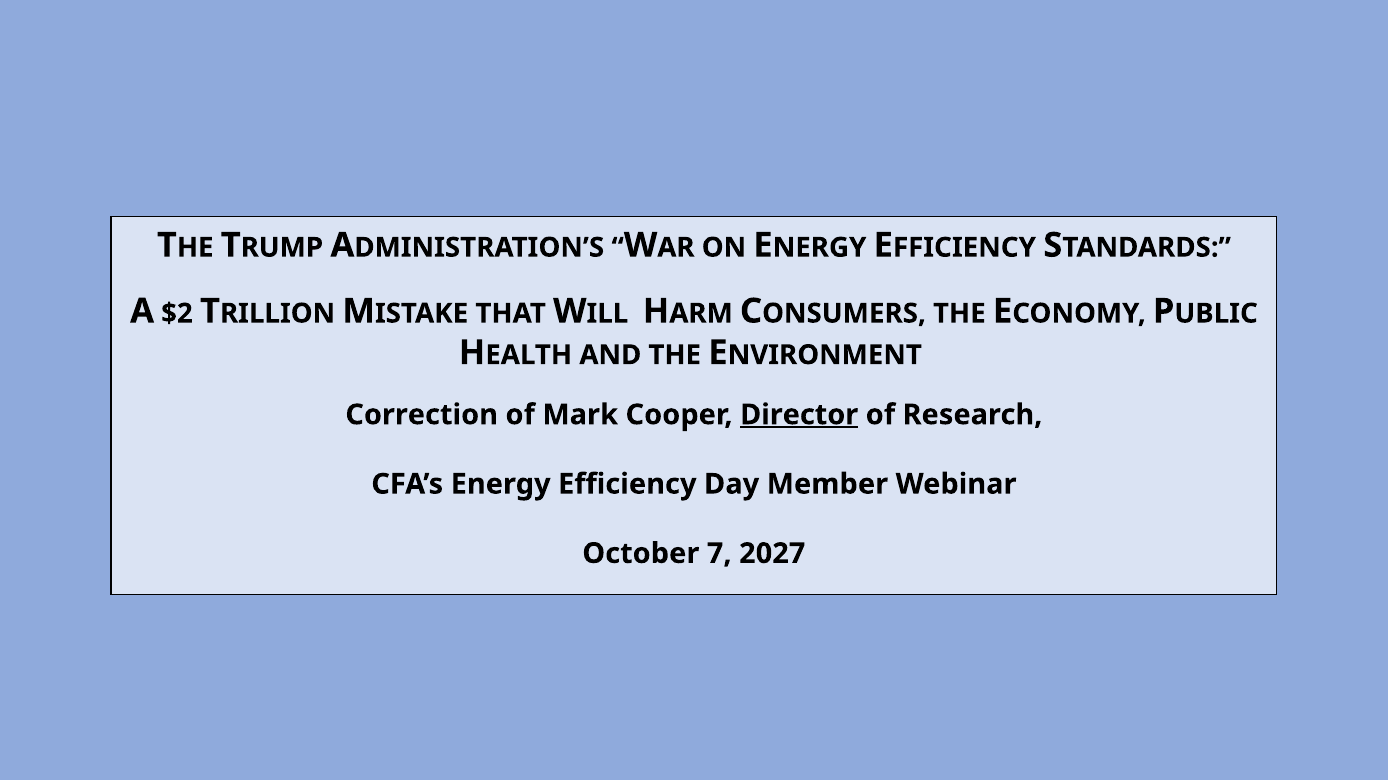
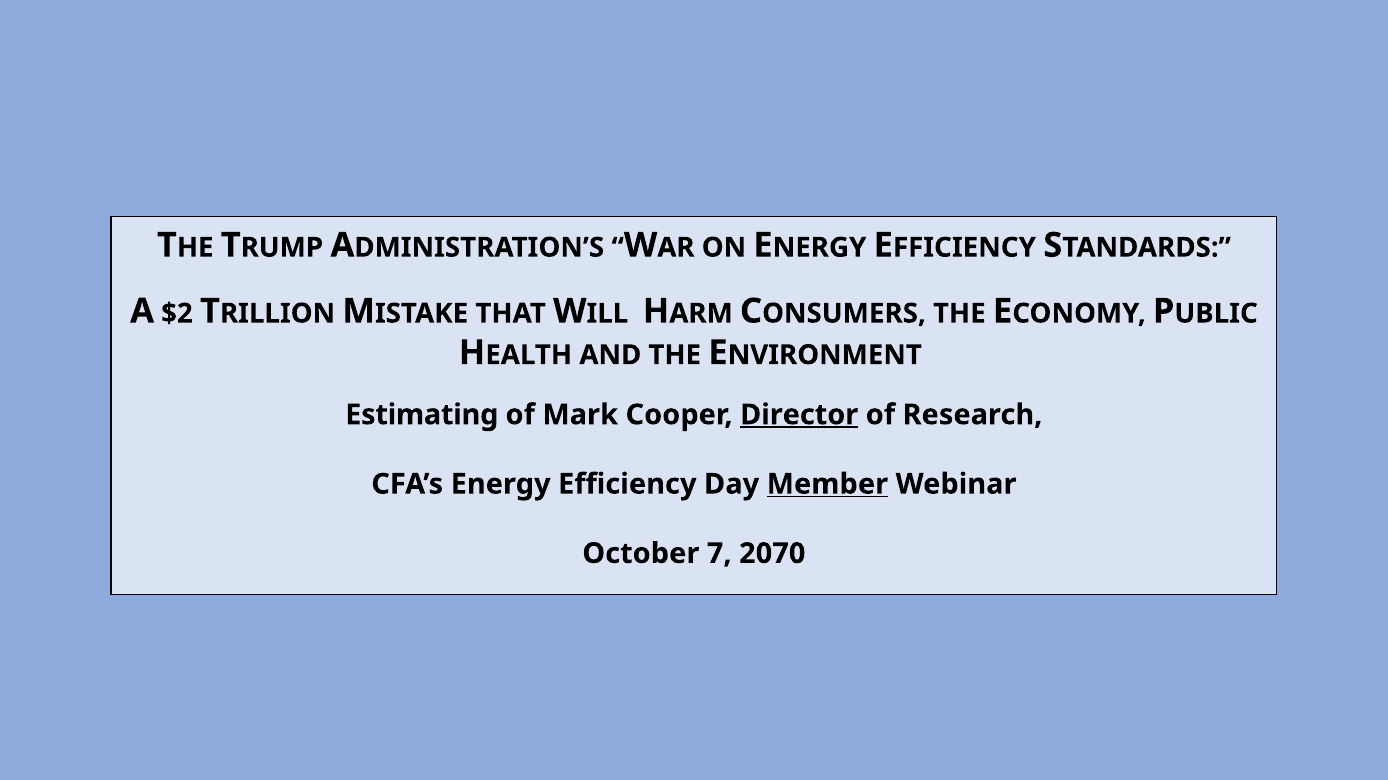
Correction: Correction -> Estimating (422, 415)
Member underline: none -> present (827, 485)
2027: 2027 -> 2070 (772, 554)
